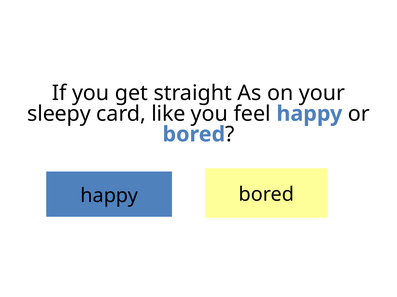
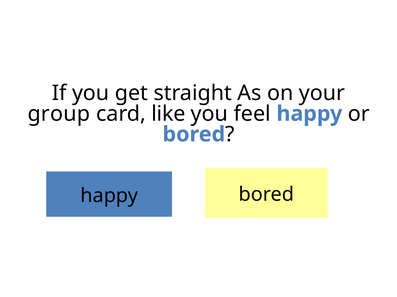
sleepy: sleepy -> group (59, 114)
